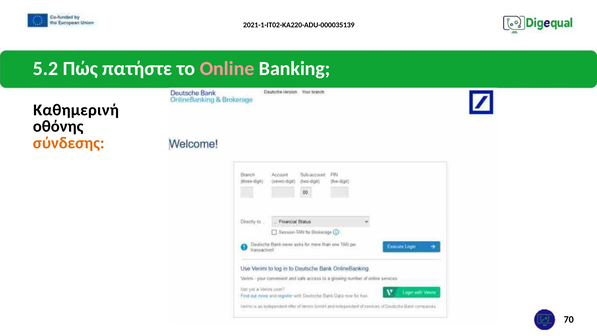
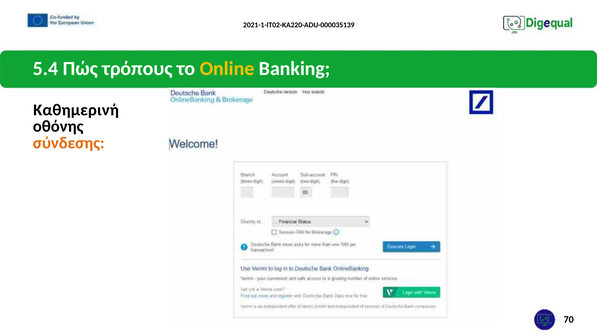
5.2: 5.2 -> 5.4 (46, 69)
πατήστε: πατήστε -> τρόπους (137, 69)
Online colour: pink -> yellow (227, 69)
